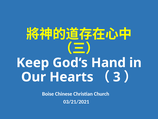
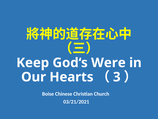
Hand: Hand -> Were (108, 62)
